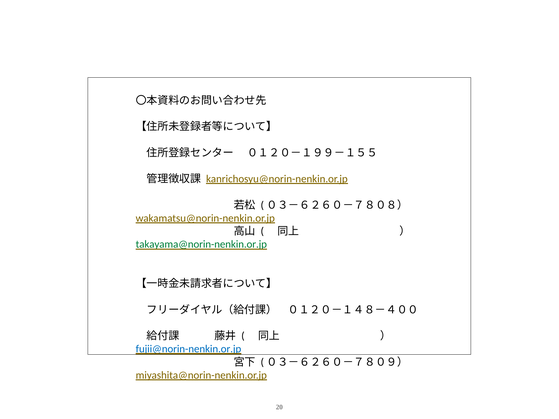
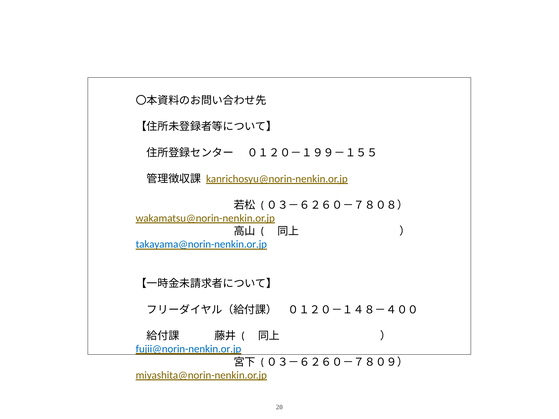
takayama@norin-nenkin.or.jp colour: green -> blue (201, 245)
